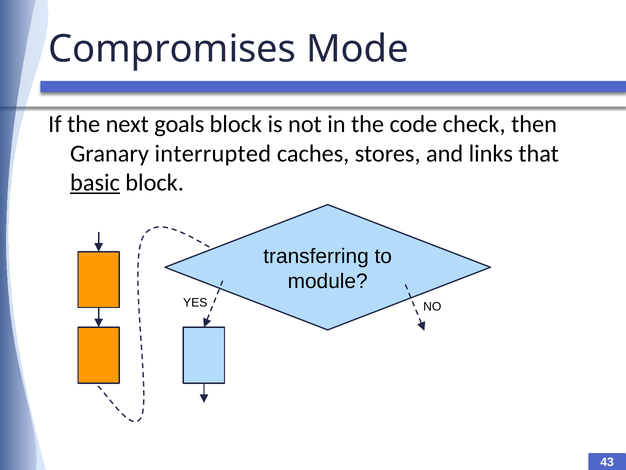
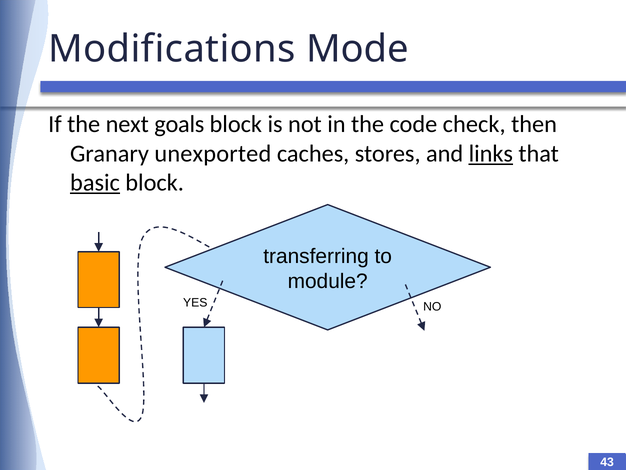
Compromises: Compromises -> Modifications (172, 49)
interrupted: interrupted -> unexported (213, 153)
links underline: none -> present (491, 153)
